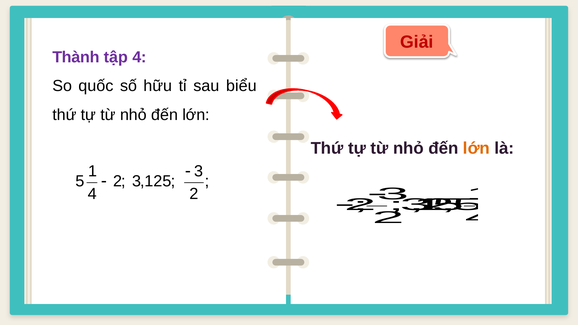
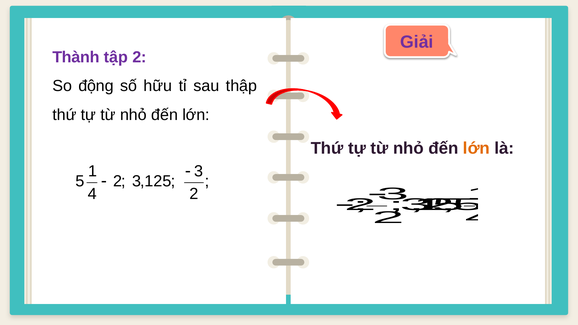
Giải colour: red -> purple (417, 42)
tập 4: 4 -> 2 (140, 57)
quốc: quốc -> động (96, 86)
biểu: biểu -> thập (241, 86)
